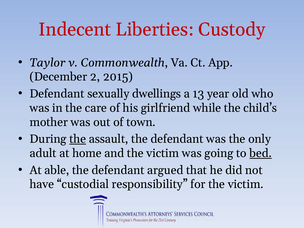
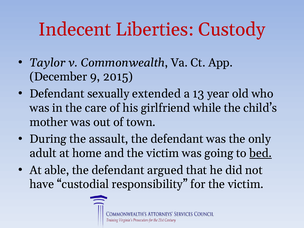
2: 2 -> 9 (95, 77)
dwellings: dwellings -> extended (157, 94)
the underline: present -> none (78, 139)
